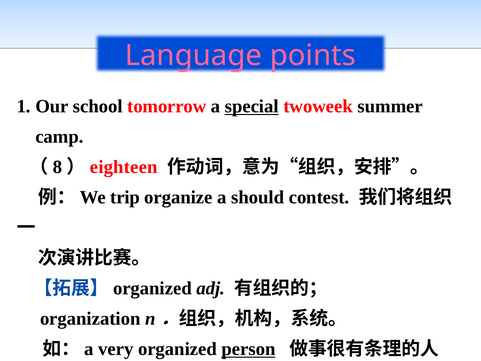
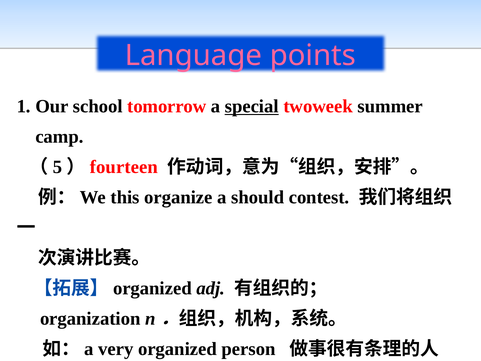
8: 8 -> 5 (57, 167)
eighteen: eighteen -> fourteen (124, 167)
trip: trip -> this (125, 197)
person underline: present -> none (248, 349)
